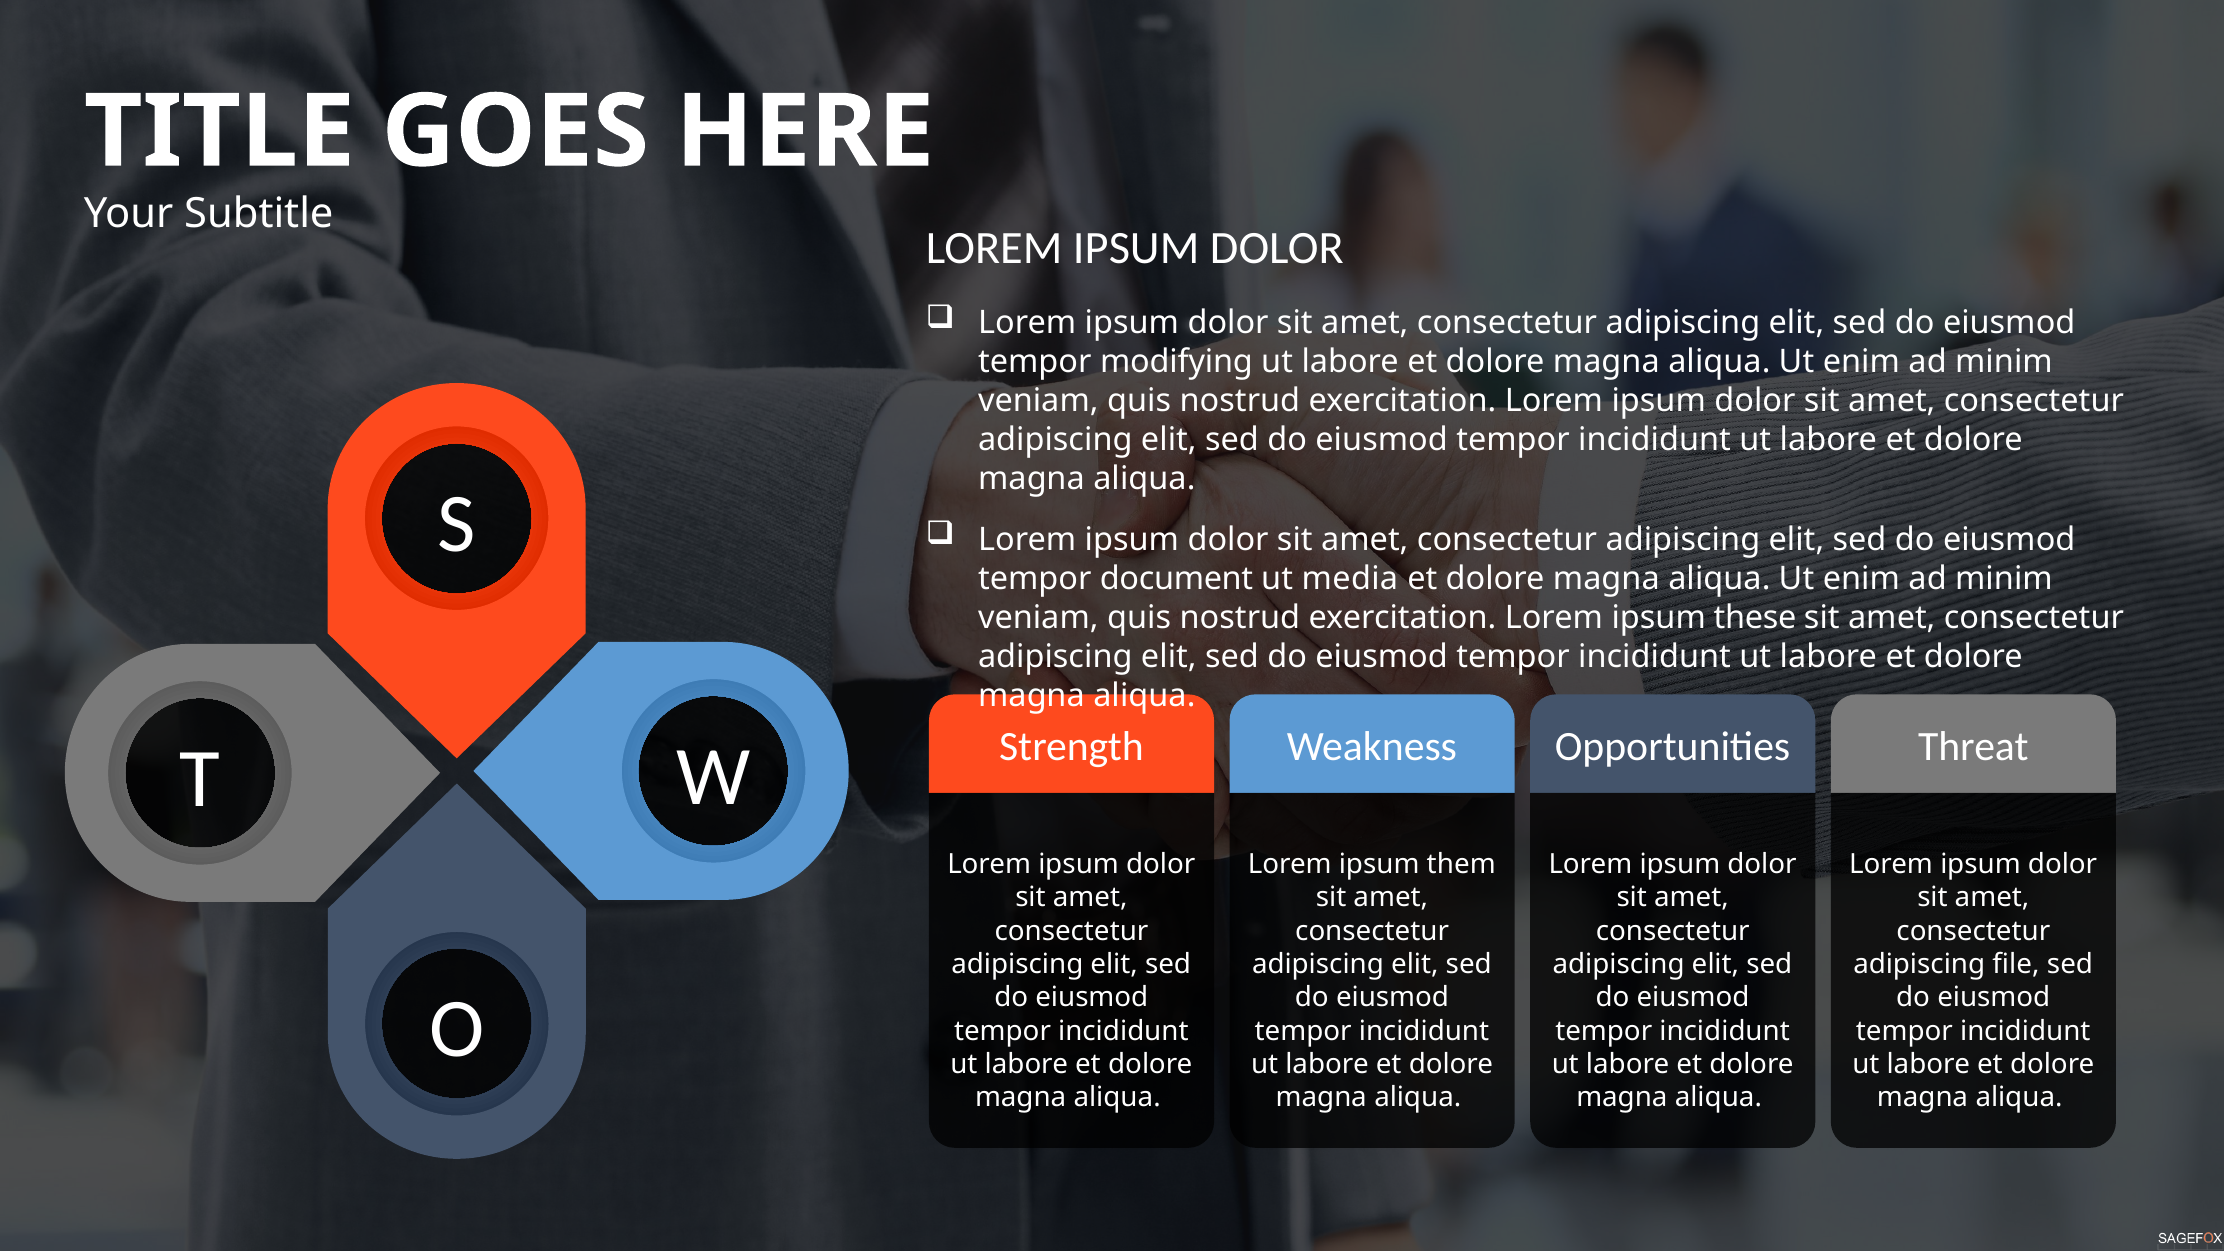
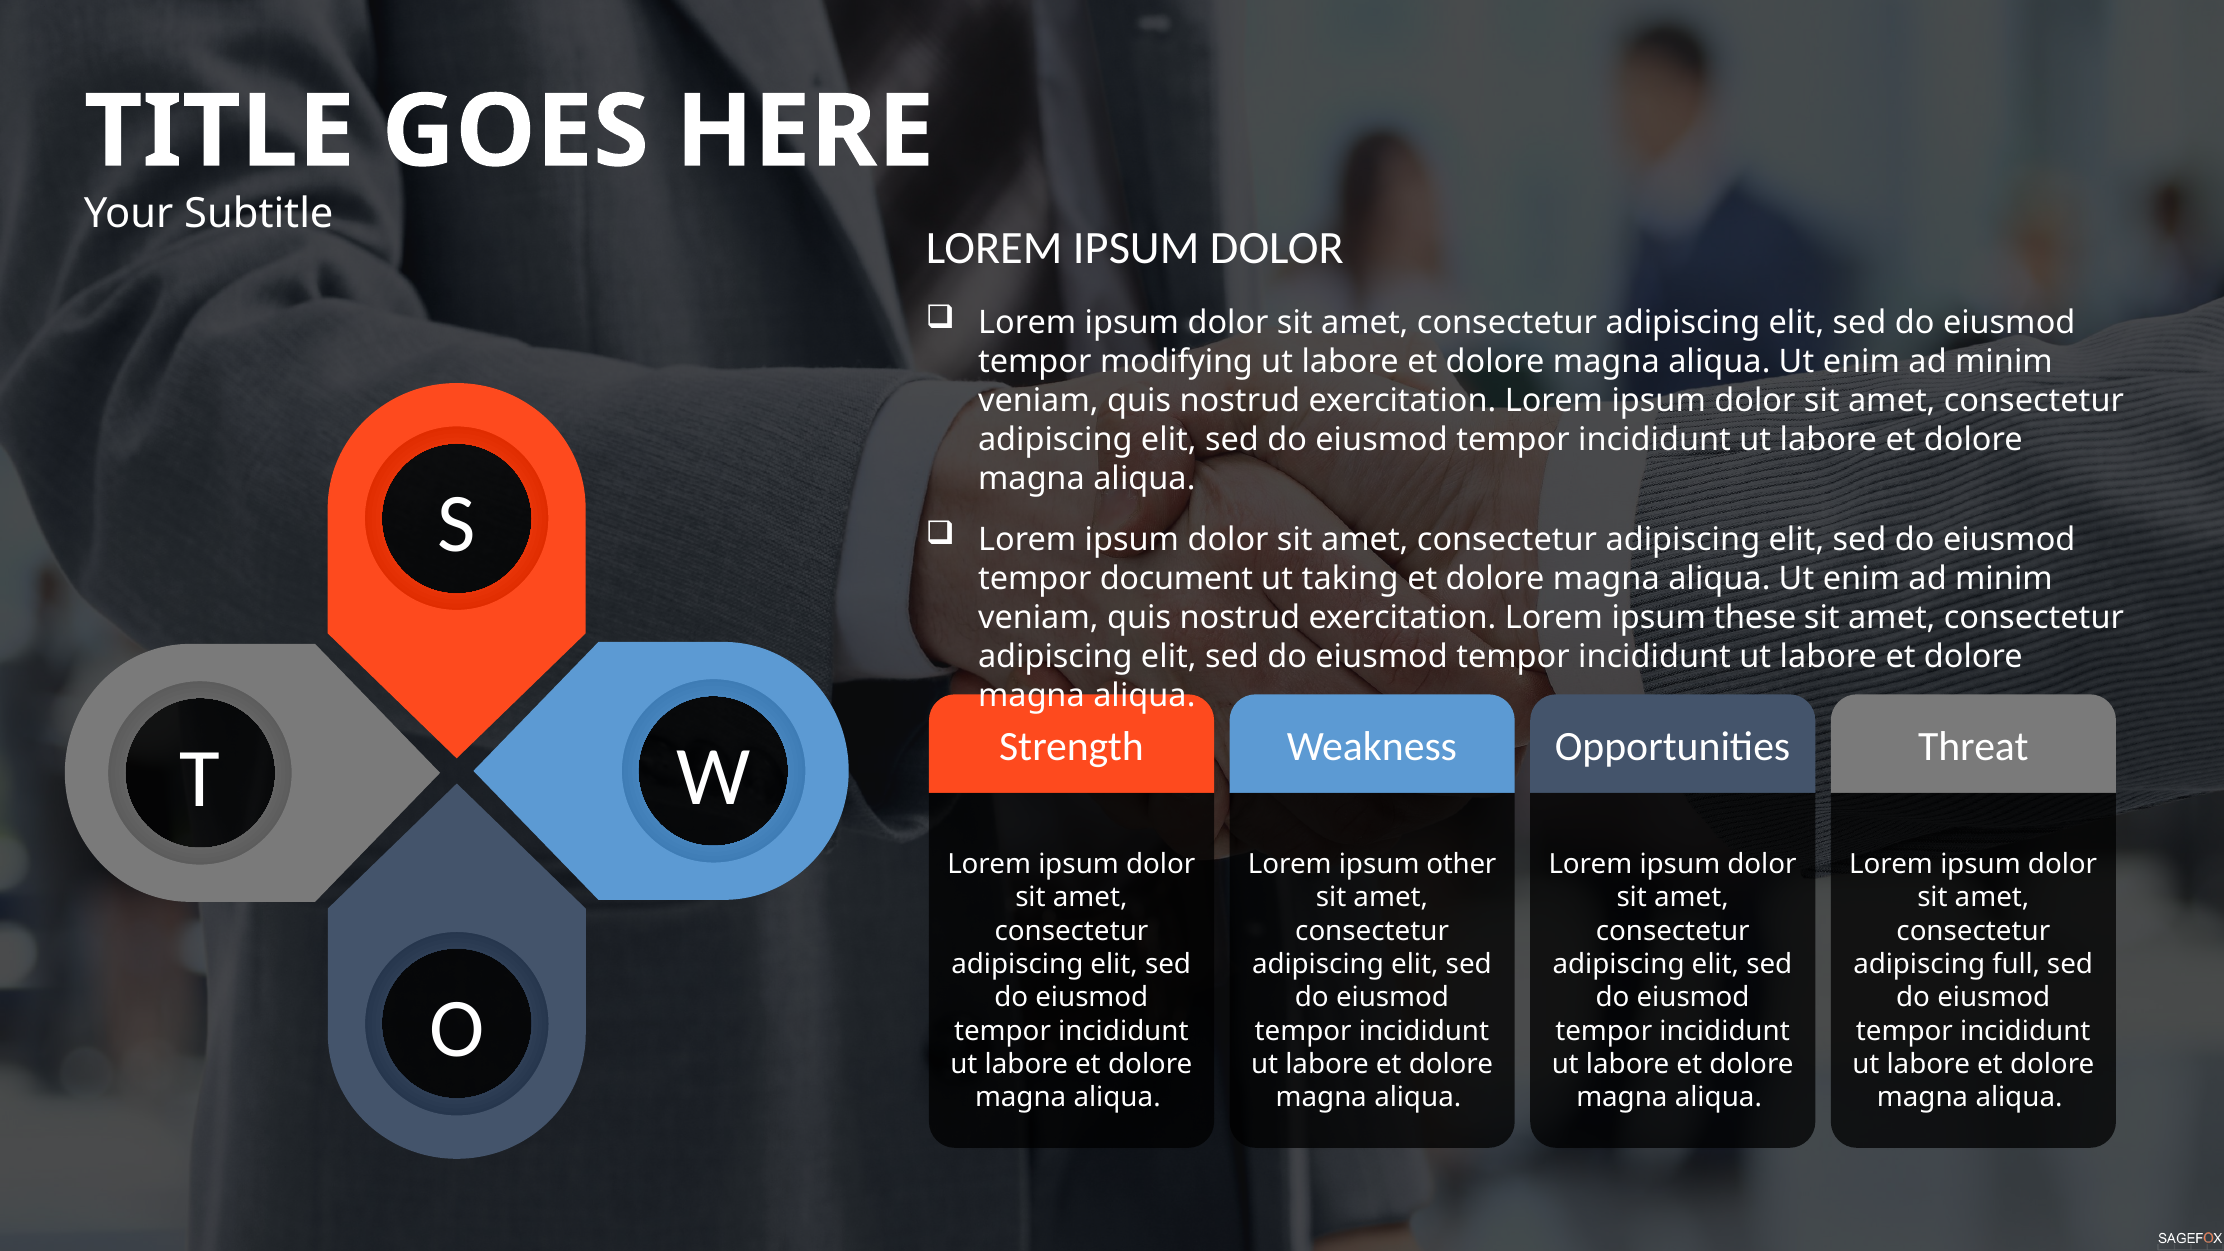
media: media -> taking (1350, 579)
them: them -> other (1461, 864)
file: file -> full (2016, 964)
